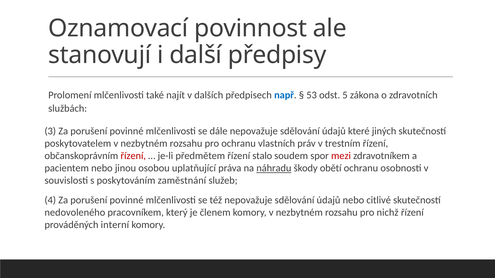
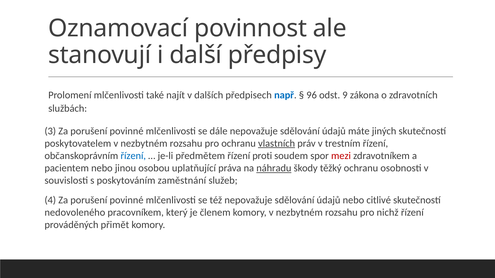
53: 53 -> 96 (312, 95)
5: 5 -> 9 (345, 95)
které: které -> máte (359, 131)
vlastních underline: none -> present (277, 144)
řízení colour: red -> blue (133, 156)
stalo: stalo -> proti (262, 156)
obětí: obětí -> těžký (331, 168)
interní: interní -> přimět (115, 225)
